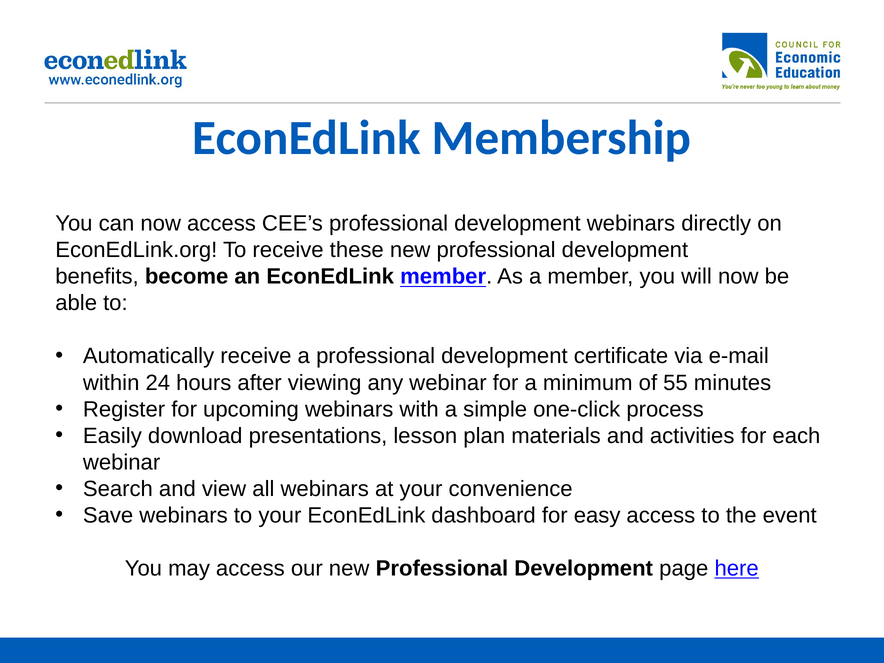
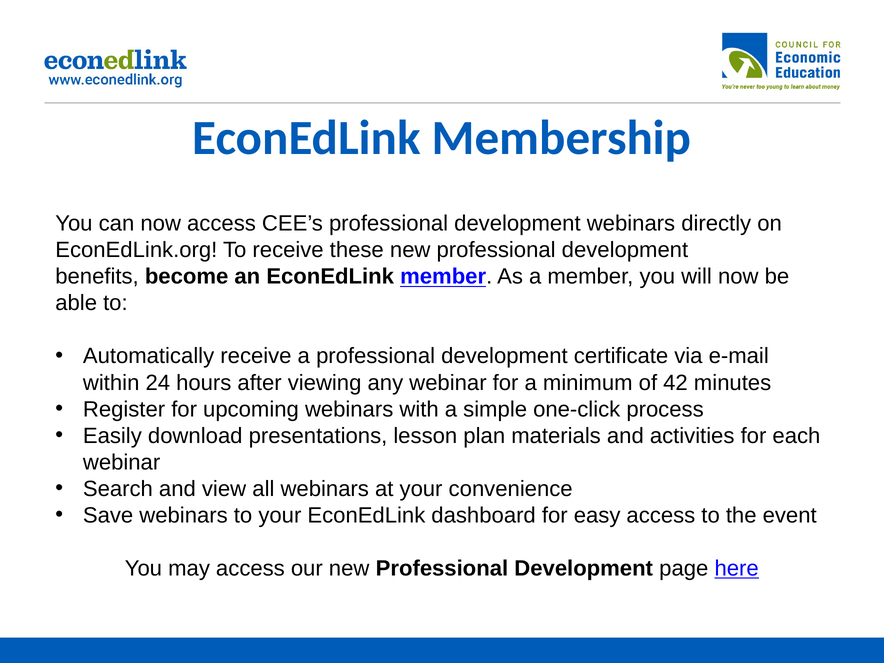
55: 55 -> 42 (675, 383)
